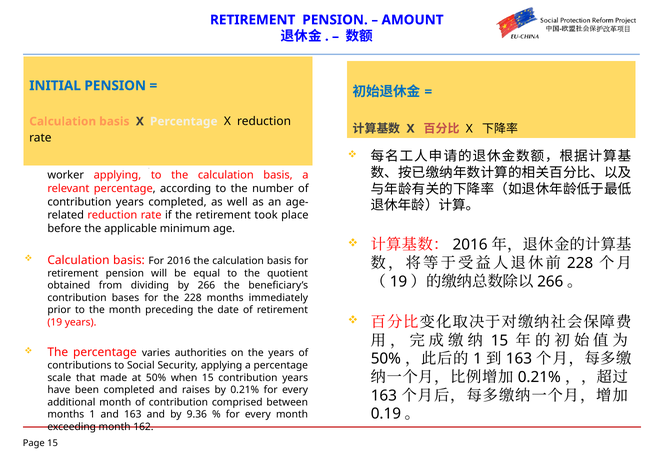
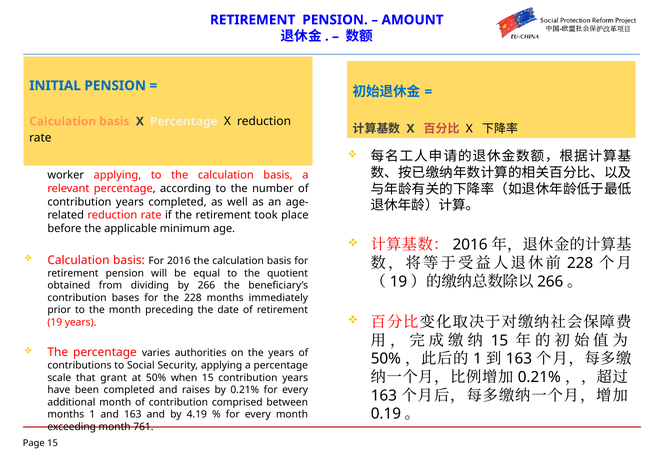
made: made -> grant (114, 378)
9.36: 9.36 -> 4.19 (197, 415)
162: 162 -> 761 (143, 427)
